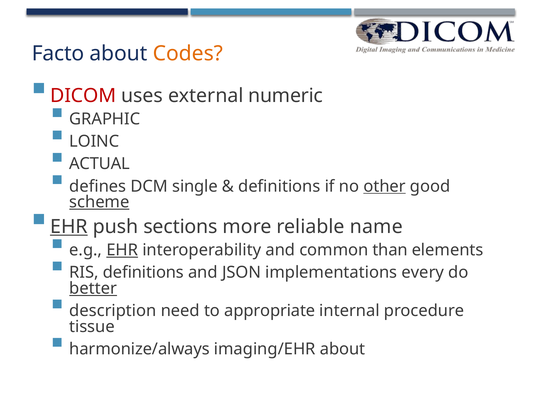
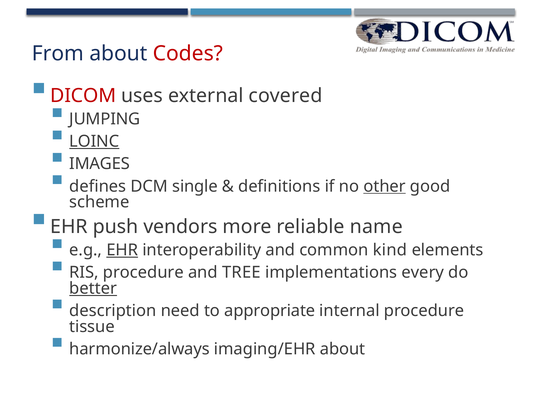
Facto: Facto -> From (58, 54)
Codes colour: orange -> red (188, 54)
numeric: numeric -> covered (285, 96)
GRAPHIC: GRAPHIC -> JUMPING (105, 119)
LOINC underline: none -> present (94, 142)
ACTUAL: ACTUAL -> IMAGES (100, 164)
scheme underline: present -> none (99, 202)
EHR underline: present -> none (69, 227)
sections: sections -> vendors (180, 227)
than: than -> kind (390, 250)
RIS definitions: definitions -> procedure (143, 273)
JSON: JSON -> TREE (241, 273)
